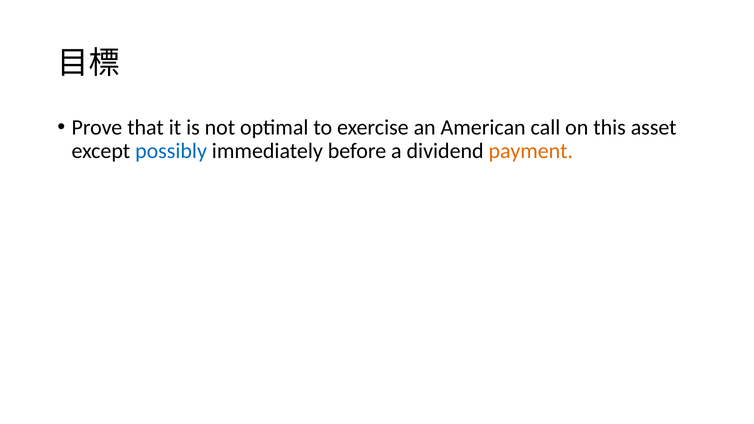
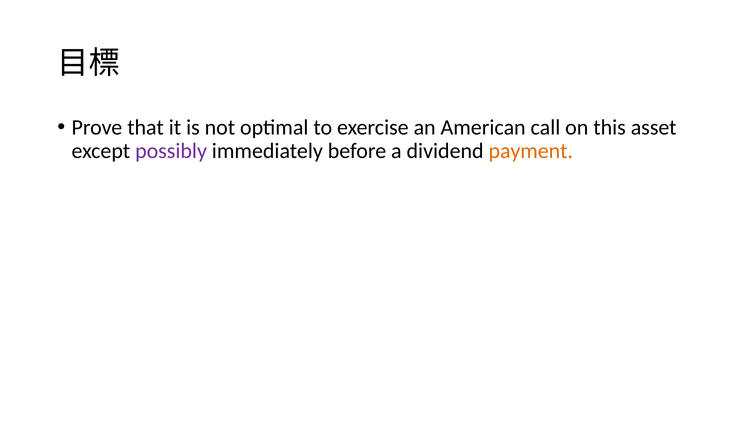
possibly colour: blue -> purple (171, 151)
